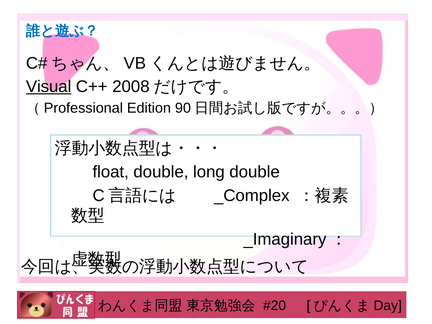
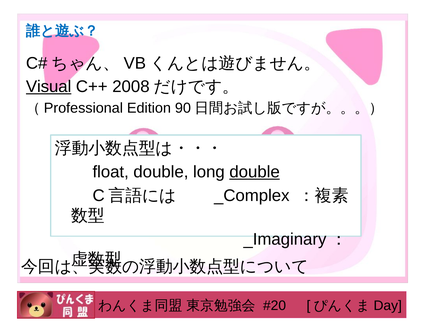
double underline: none -> present (255, 172)
